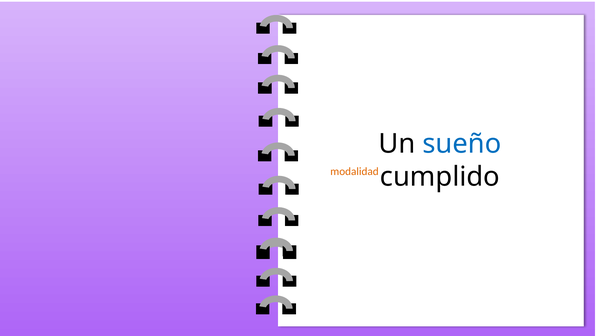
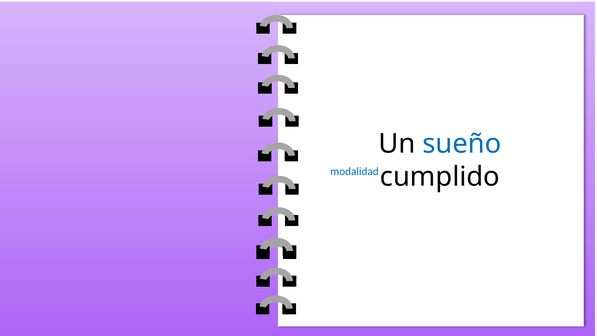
modalidad colour: orange -> blue (354, 171)
